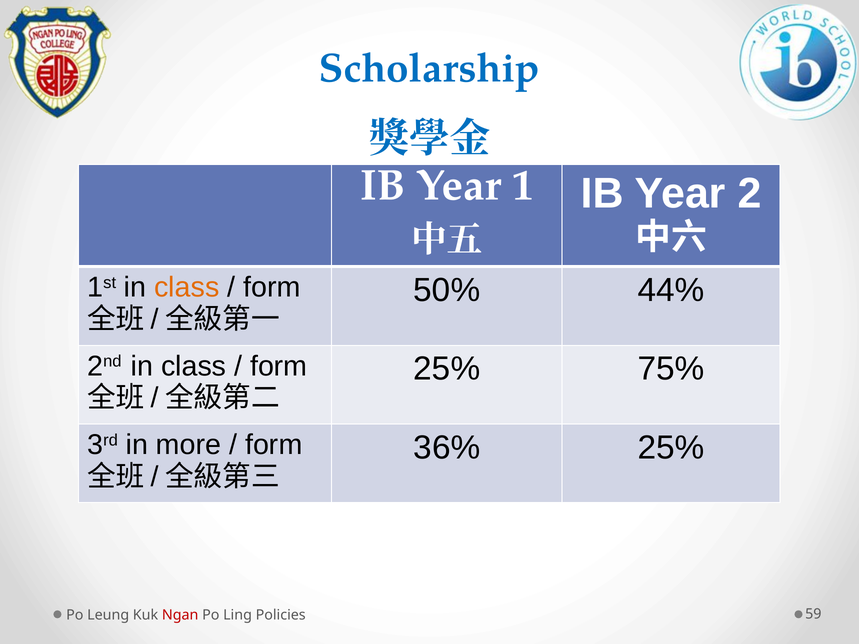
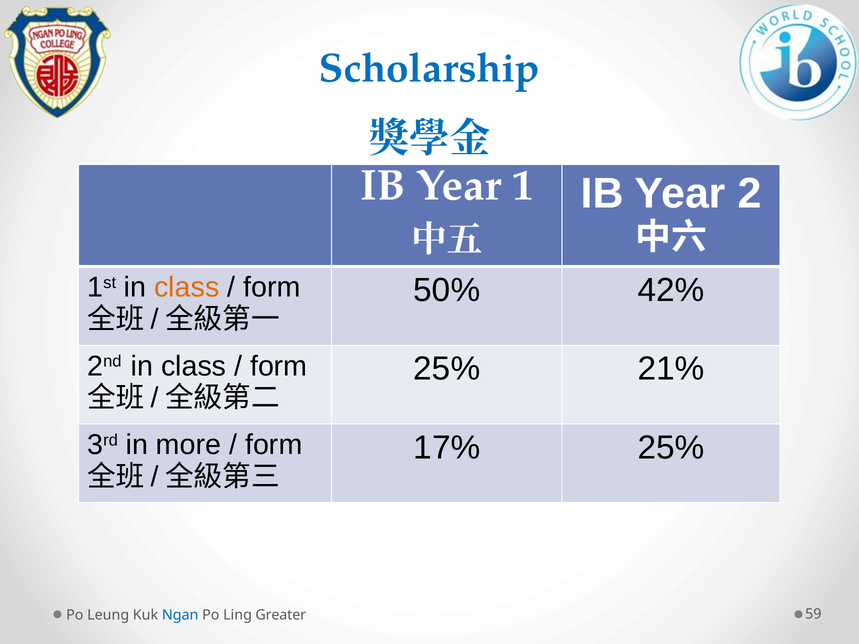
44%: 44% -> 42% (671, 290)
75%: 75% -> 21% (671, 369)
36%: 36% -> 17% (447, 448)
Ngan colour: red -> blue (180, 615)
Policies: Policies -> Greater (281, 615)
